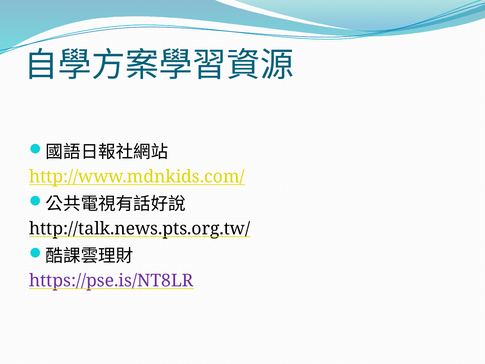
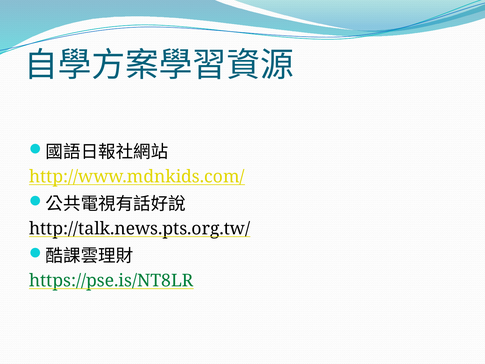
https://pse.is/NT8LR colour: purple -> green (111, 281)
